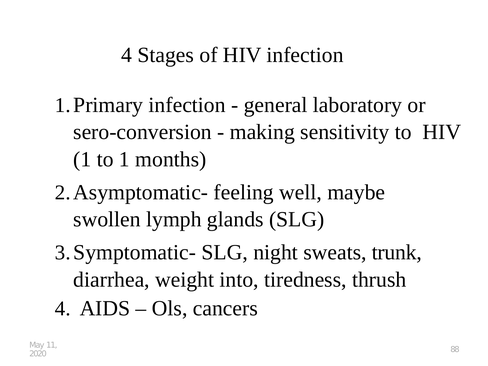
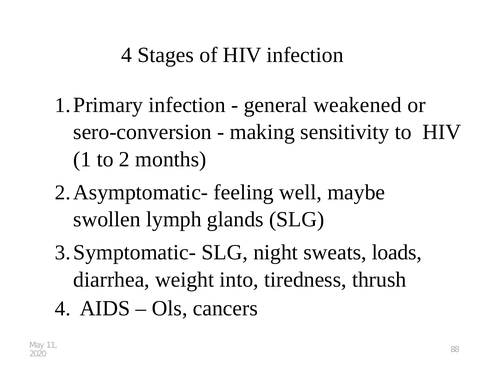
laboratory: laboratory -> weakened (357, 105)
to 1: 1 -> 2 (124, 159)
trunk: trunk -> loads (397, 252)
